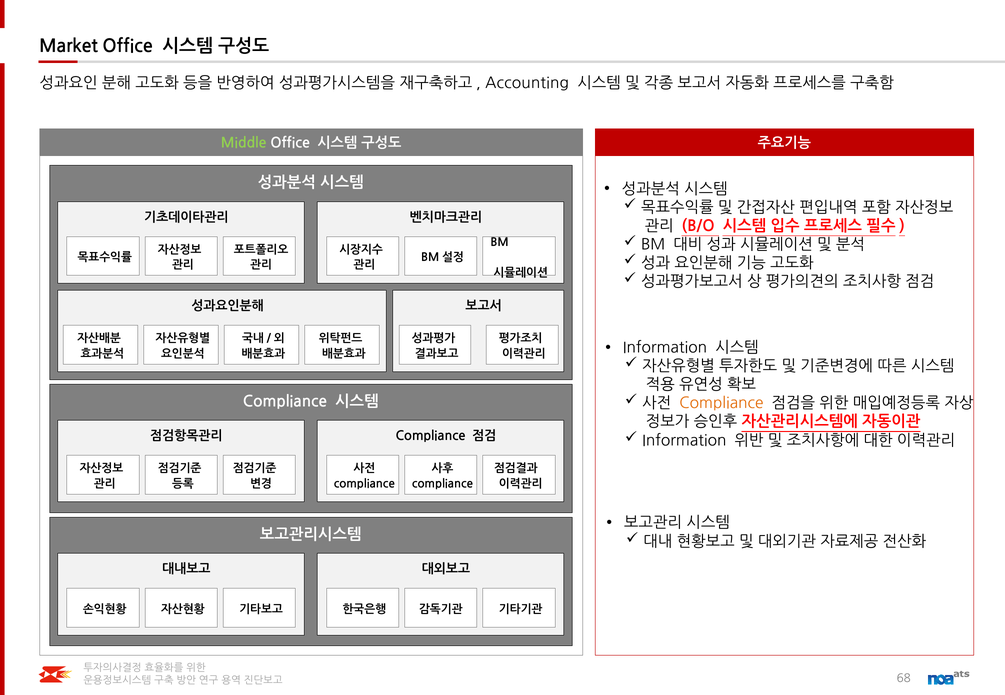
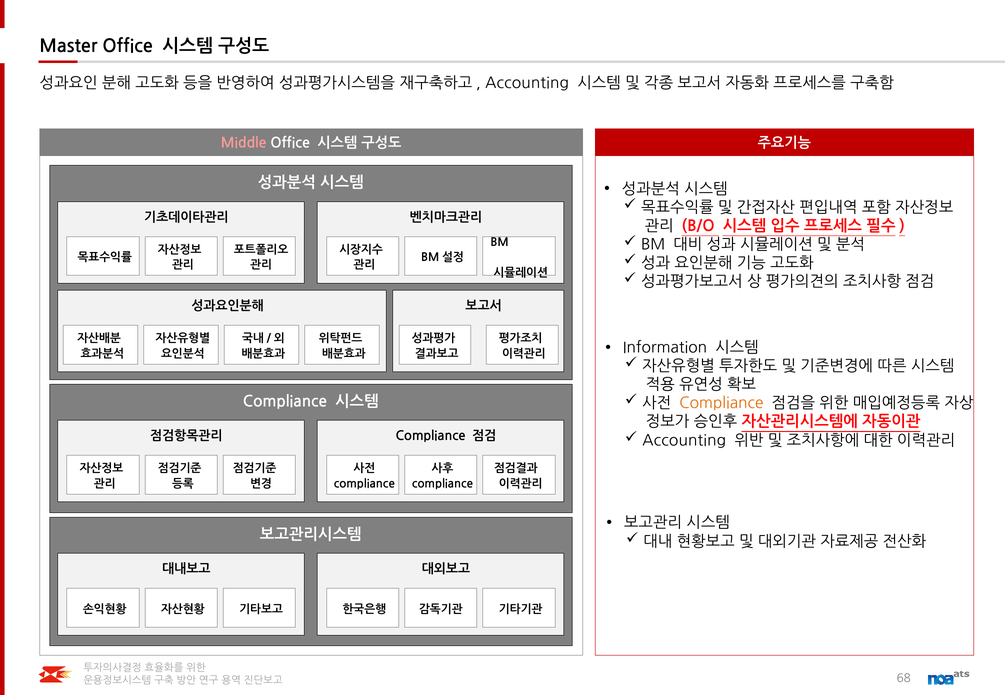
Market: Market -> Master (68, 46)
Middle colour: light green -> pink (244, 143)
Information: Information -> Accounting (684, 441)
